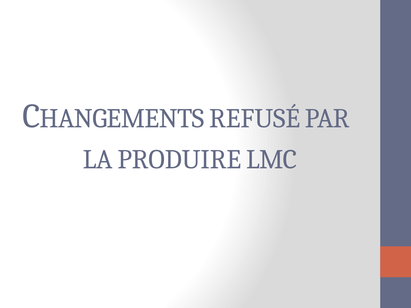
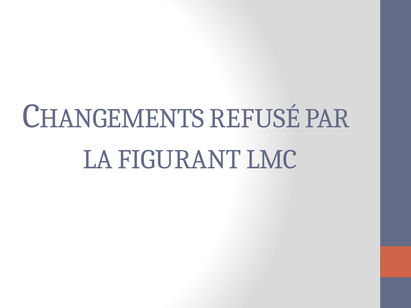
PRODUIRE: PRODUIRE -> FIGURANT (179, 160)
